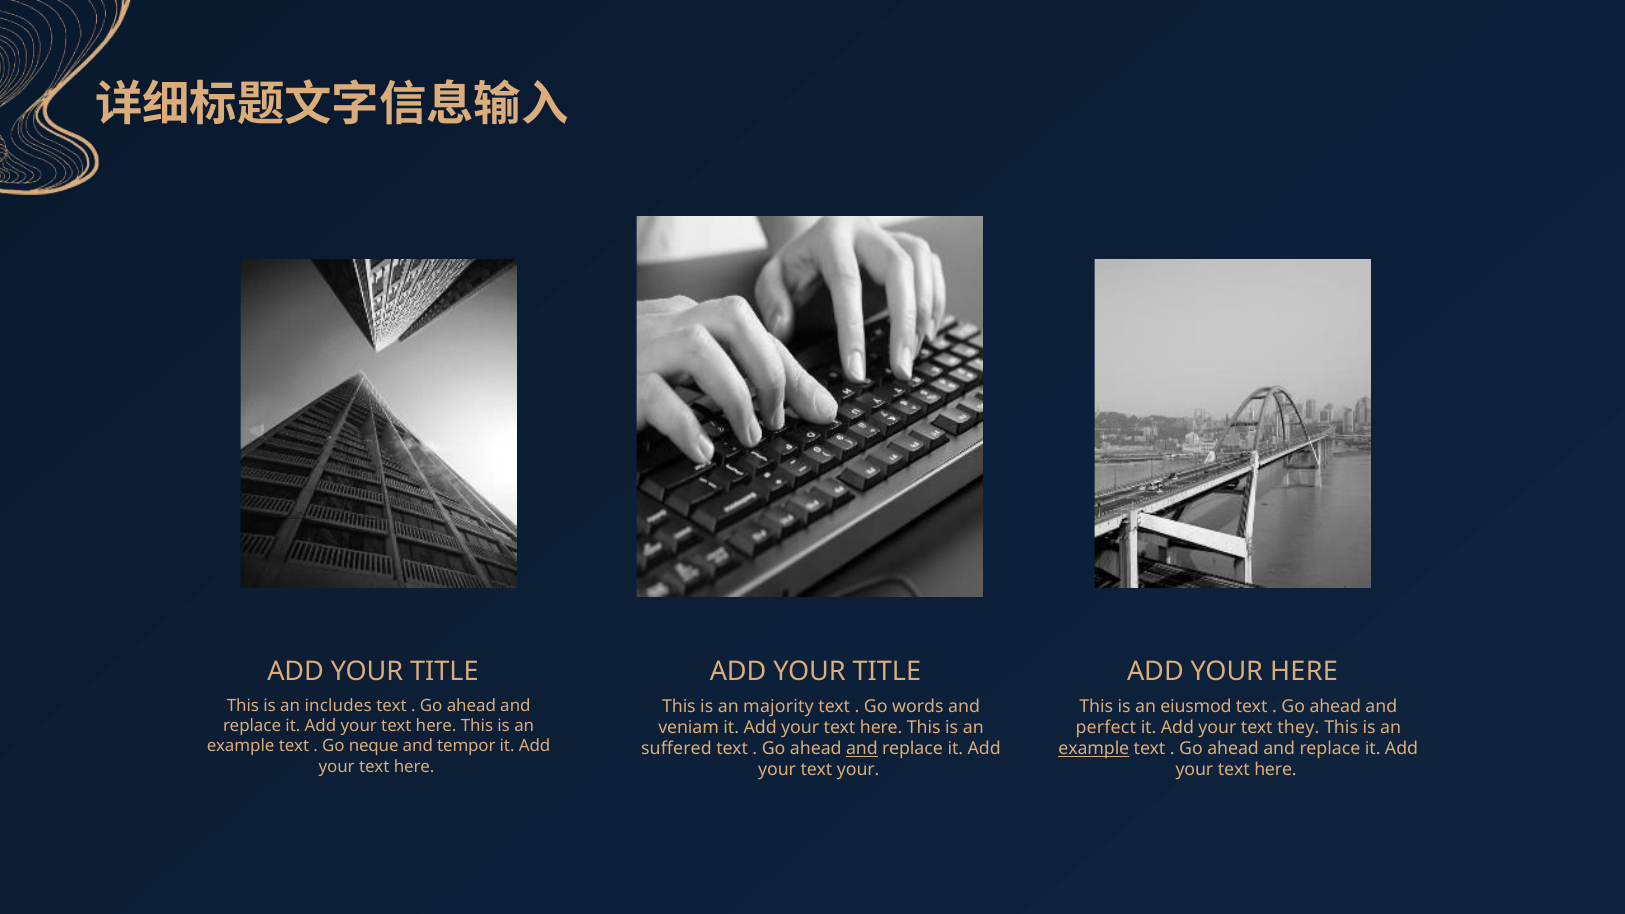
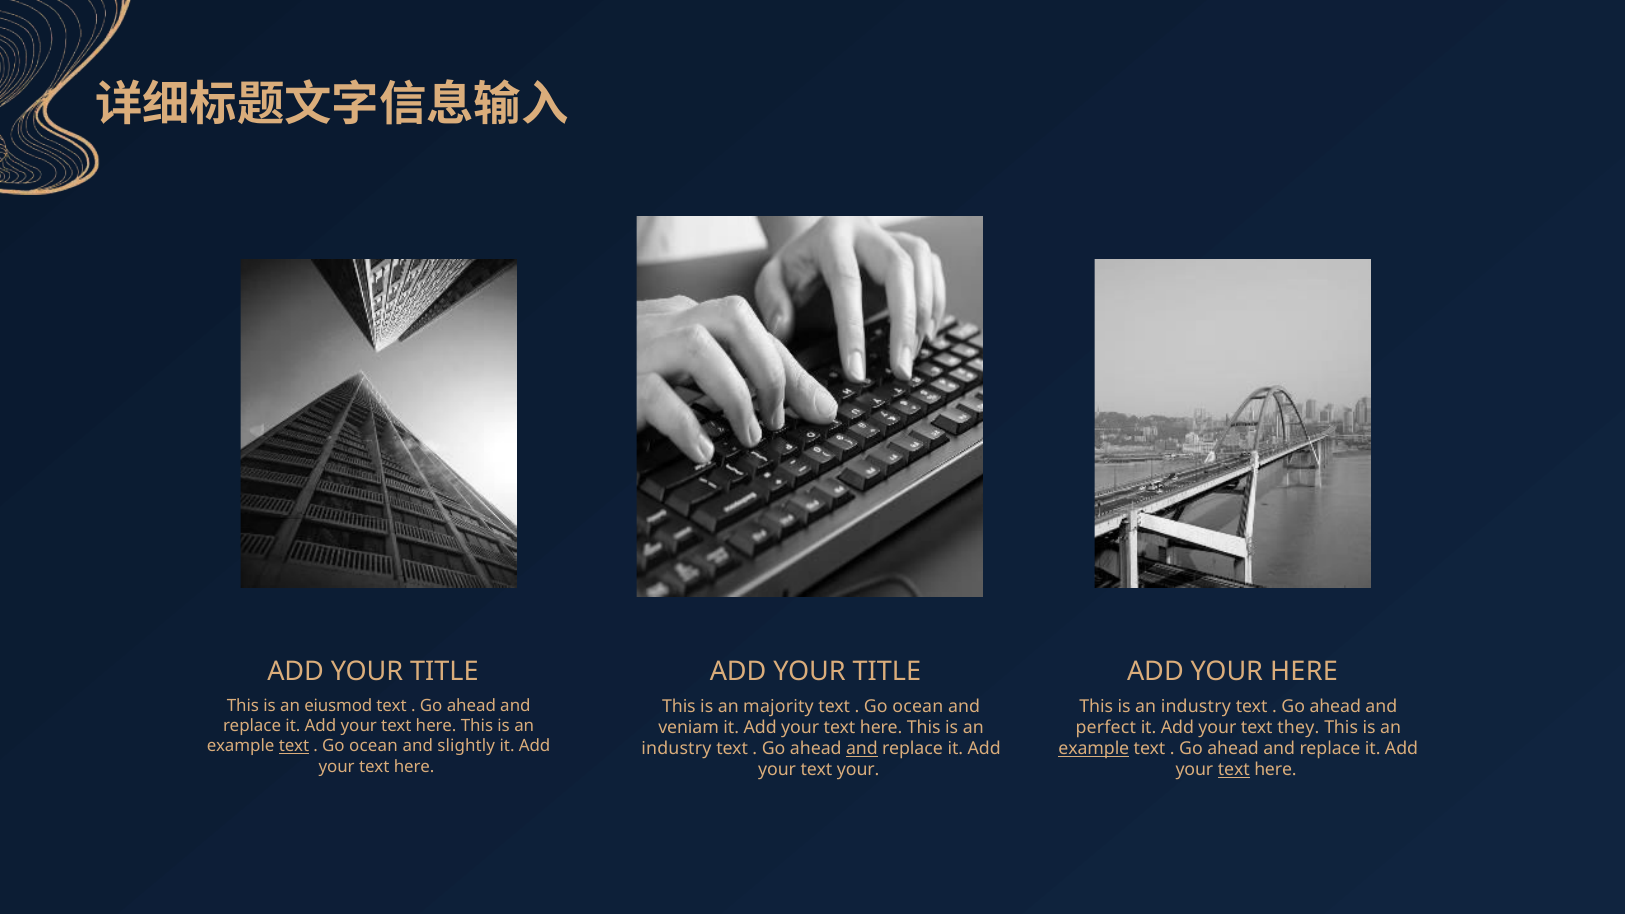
includes: includes -> eiusmod (338, 706)
words: words -> ocean (918, 706)
eiusmod: eiusmod -> industry (1196, 706)
text underline: none -> present (294, 746)
neque: neque -> ocean (374, 746)
tempor: tempor -> slightly (466, 746)
suffered: suffered -> industry (676, 749)
text underline: none -> present (1234, 770)
